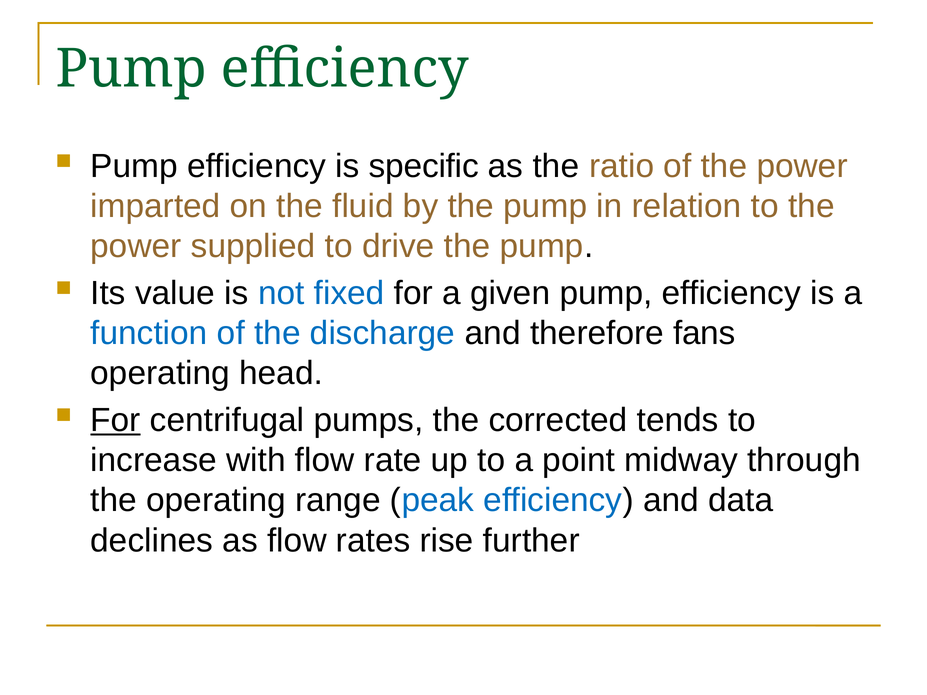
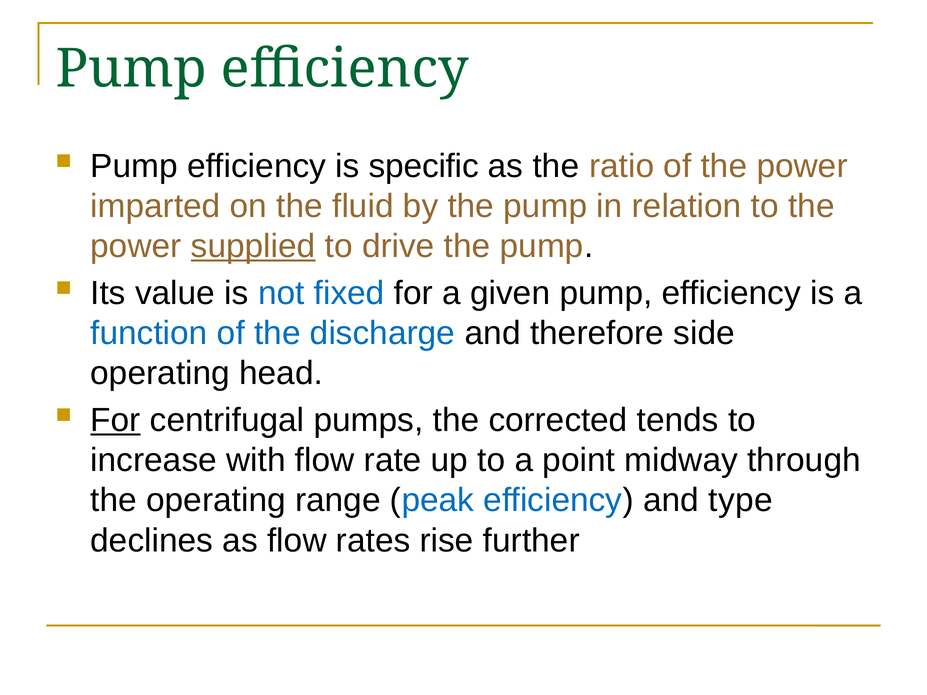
supplied underline: none -> present (253, 246)
fans: fans -> side (704, 333)
data: data -> type (741, 501)
